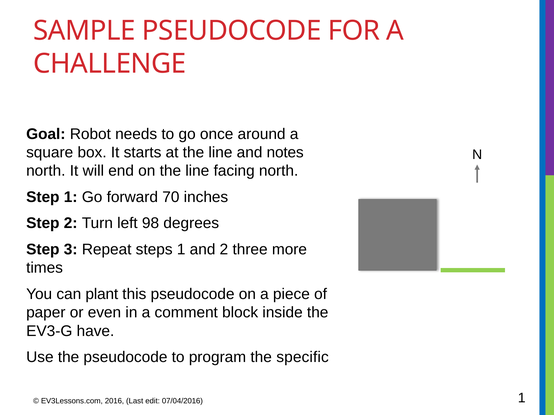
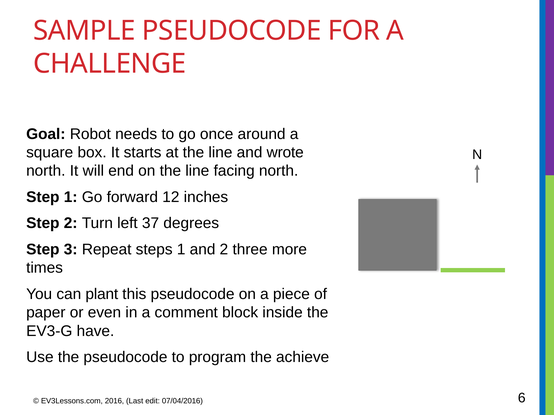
notes: notes -> wrote (285, 153)
70: 70 -> 12 (171, 197)
98: 98 -> 37 (151, 224)
specific: specific -> achieve (303, 358)
07/04/2016 1: 1 -> 6 (522, 398)
